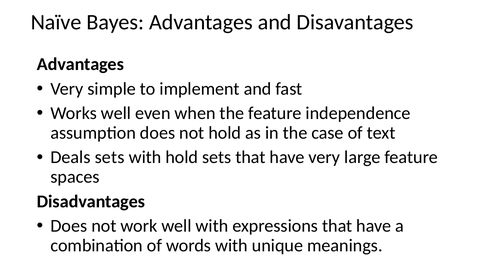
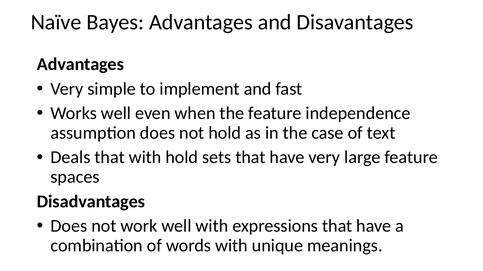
Deals sets: sets -> that (110, 158)
